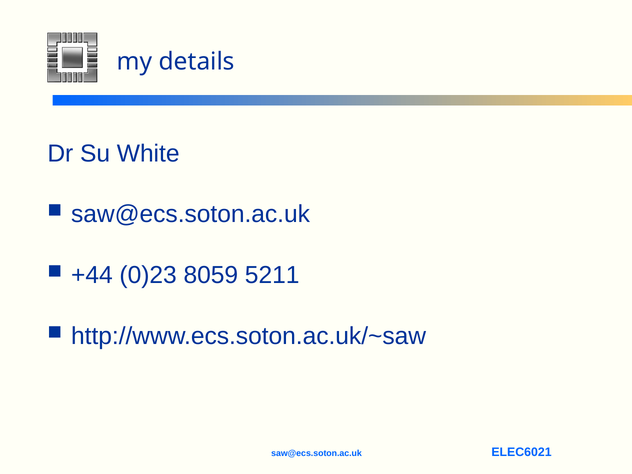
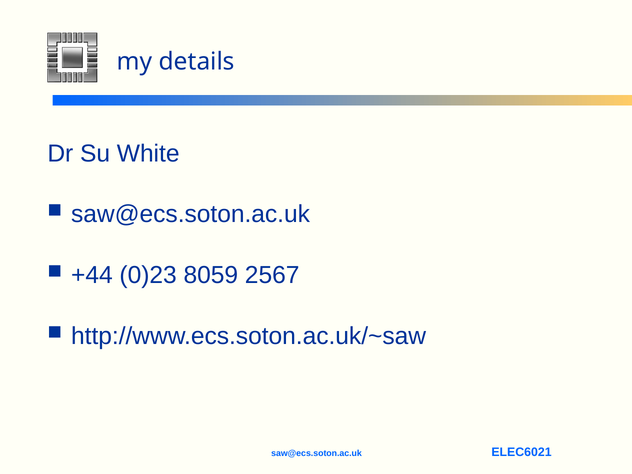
5211: 5211 -> 2567 (272, 275)
